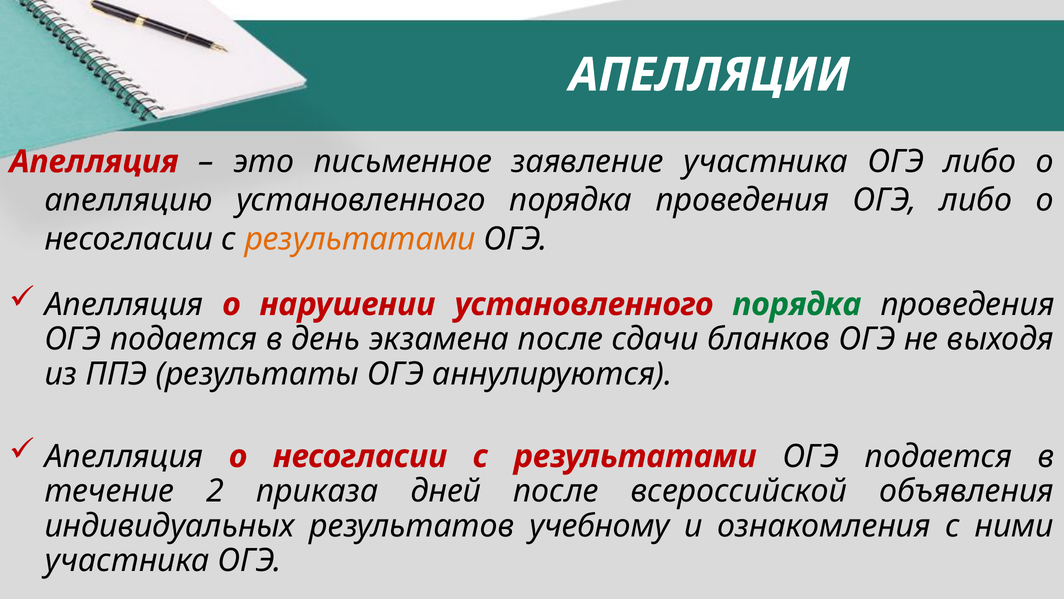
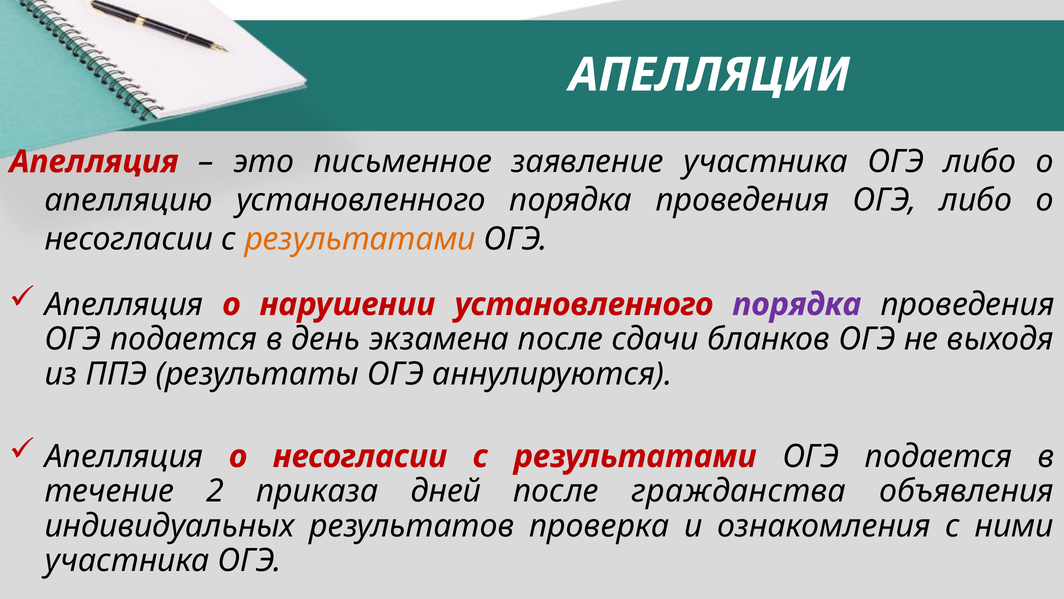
порядка colour: green -> purple (797, 304)
всероссийской: всероссийской -> гражданства (739, 491)
учебному: учебному -> проверка (599, 526)
